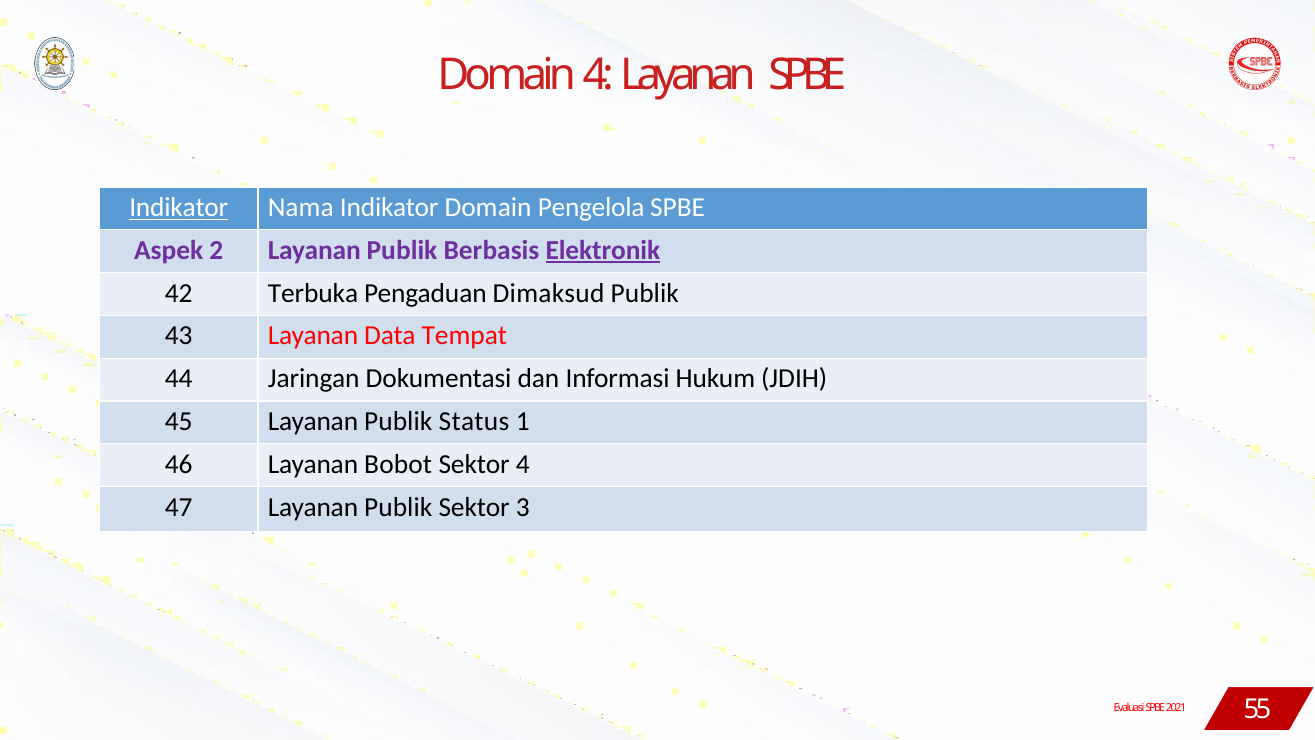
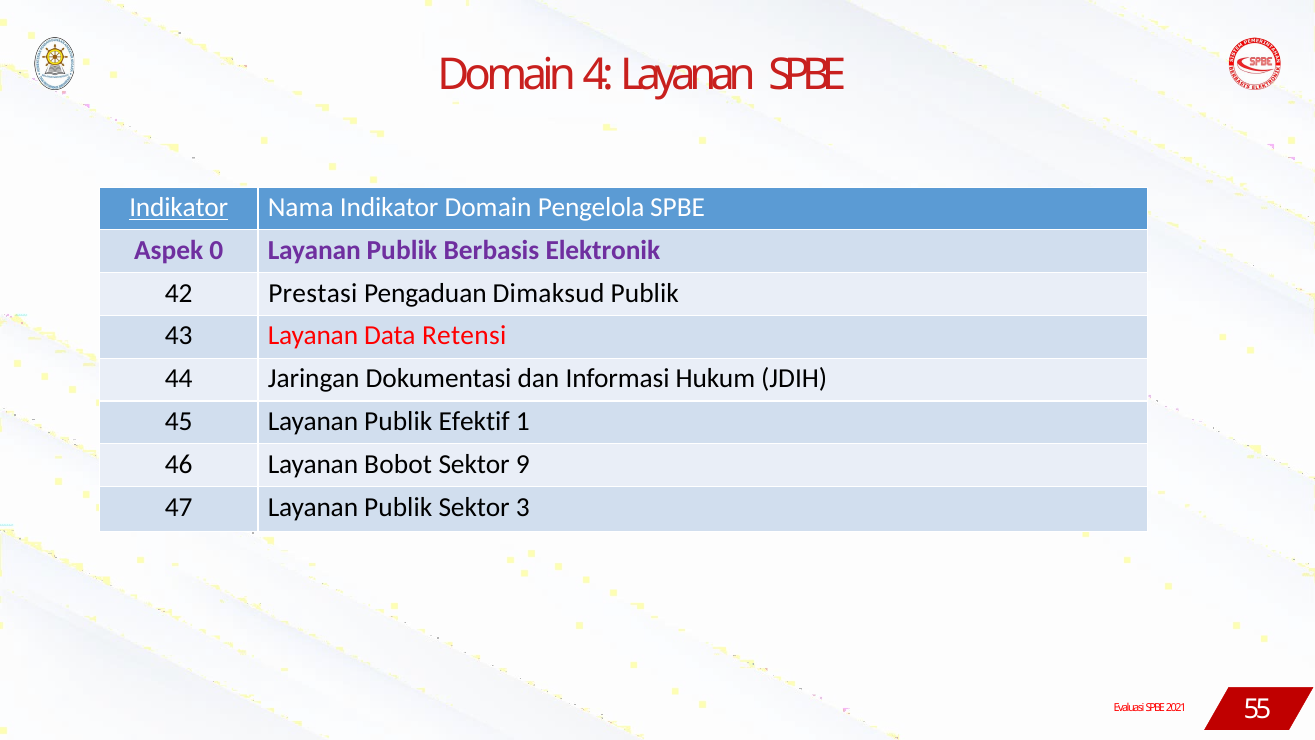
2: 2 -> 0 (216, 250)
Elektronik underline: present -> none (603, 250)
Terbuka: Terbuka -> Prestasi (313, 293)
Tempat: Tempat -> Retensi (464, 336)
Status: Status -> Efektif (474, 421)
Sektor 4: 4 -> 9 (523, 464)
